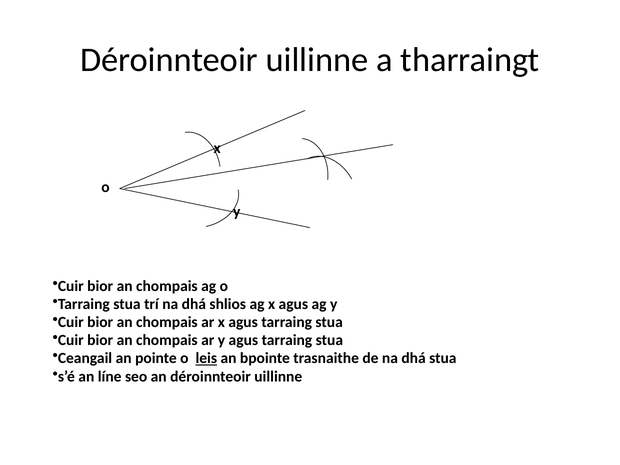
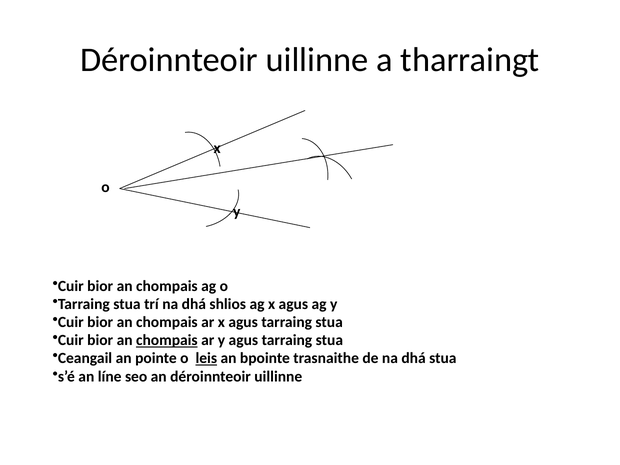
chompais underline: none -> present (167, 340)
